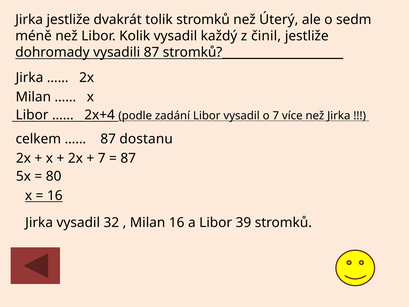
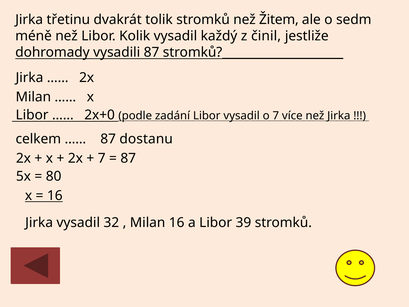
Jirka jestliže: jestliže -> třetinu (68, 20)
Úterý: Úterý -> Žitem (279, 20)
2x+4: 2x+4 -> 2x+0 (100, 115)
